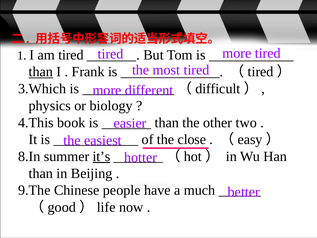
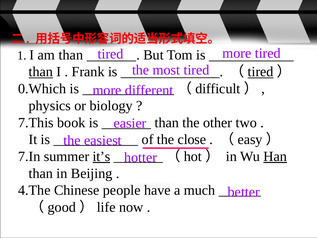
am tired: tired -> than (71, 55)
tired underline: none -> present (261, 72)
3.Which: 3.Which -> 0.Which (42, 89)
4.This: 4.This -> 7.This (36, 122)
8.In: 8.In -> 7.In (29, 156)
Han underline: none -> present (275, 156)
9.The: 9.The -> 4.The (34, 190)
